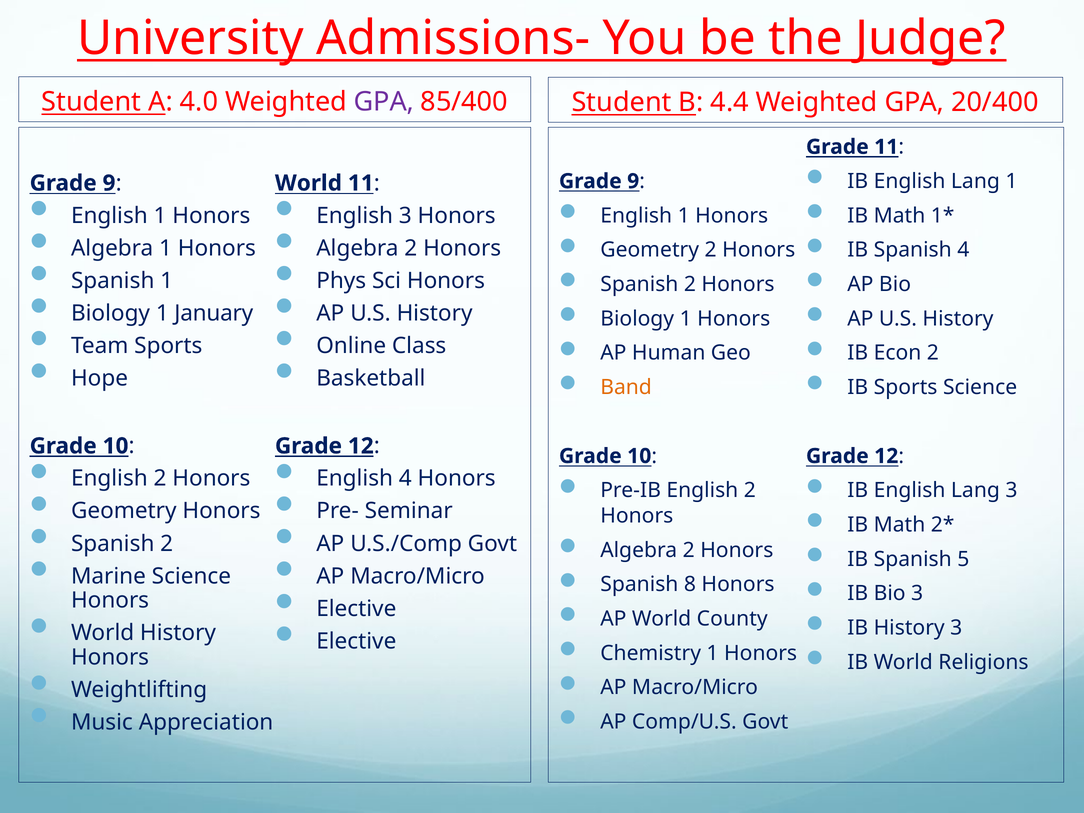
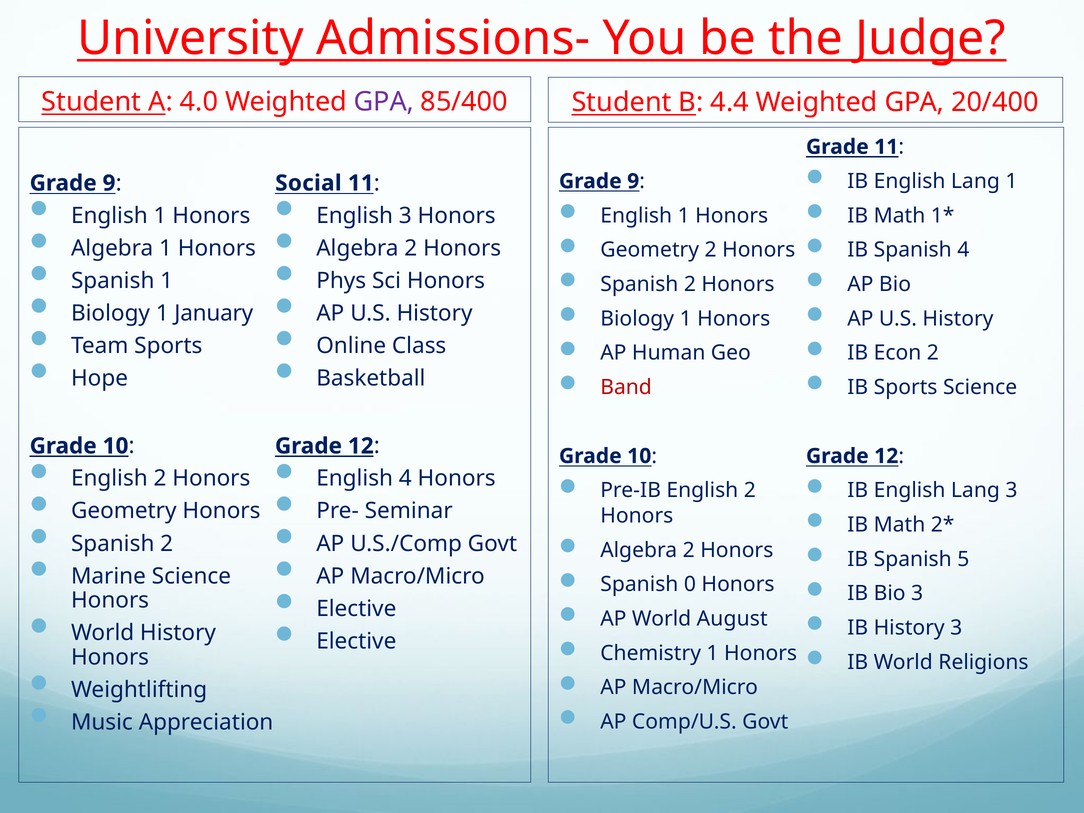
World: World -> Social (308, 183)
Band colour: orange -> red (626, 387)
8: 8 -> 0 (690, 584)
County: County -> August (732, 619)
